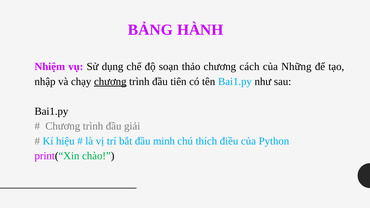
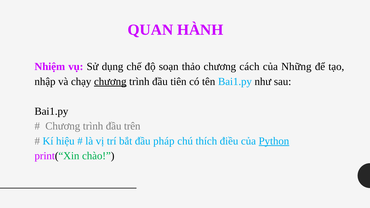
BẢNG: BẢNG -> QUAN (150, 30)
giải: giải -> trên (132, 126)
minh: minh -> pháp (164, 141)
Python underline: none -> present (274, 141)
